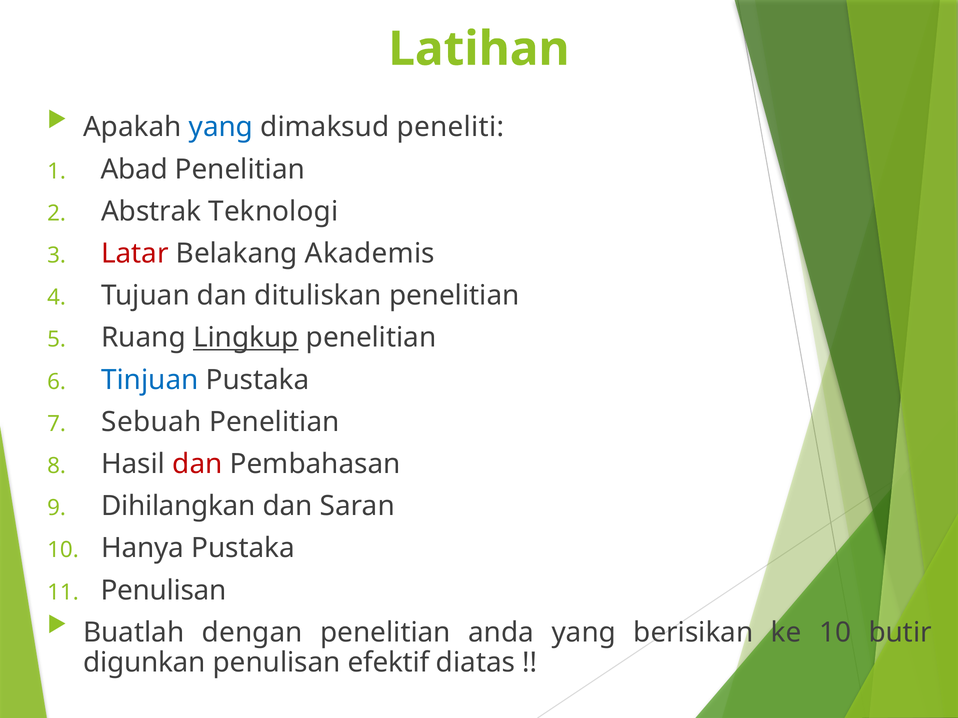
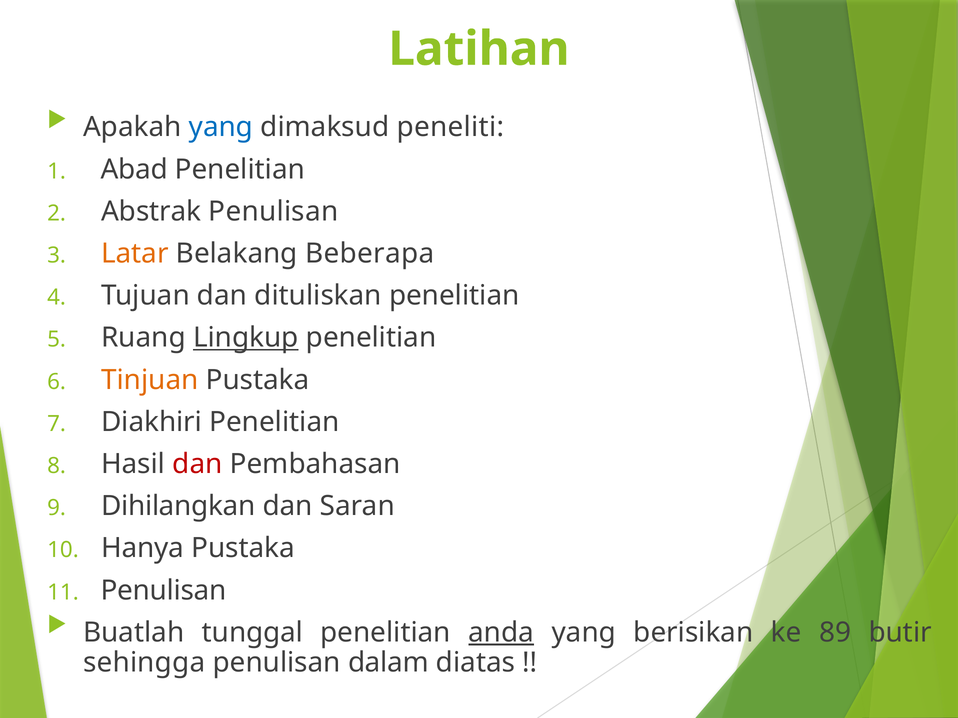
Abstrak Teknologi: Teknologi -> Penulisan (273, 212)
Latar colour: red -> orange (135, 254)
Akademis: Akademis -> Beberapa (370, 254)
Tinjuan colour: blue -> orange (150, 380)
Sebuah: Sebuah -> Diakhiri (152, 422)
dengan: dengan -> tunggal (252, 633)
anda underline: none -> present (501, 633)
ke 10: 10 -> 89 (835, 633)
digunkan: digunkan -> sehingga (144, 663)
efektif: efektif -> dalam (388, 663)
